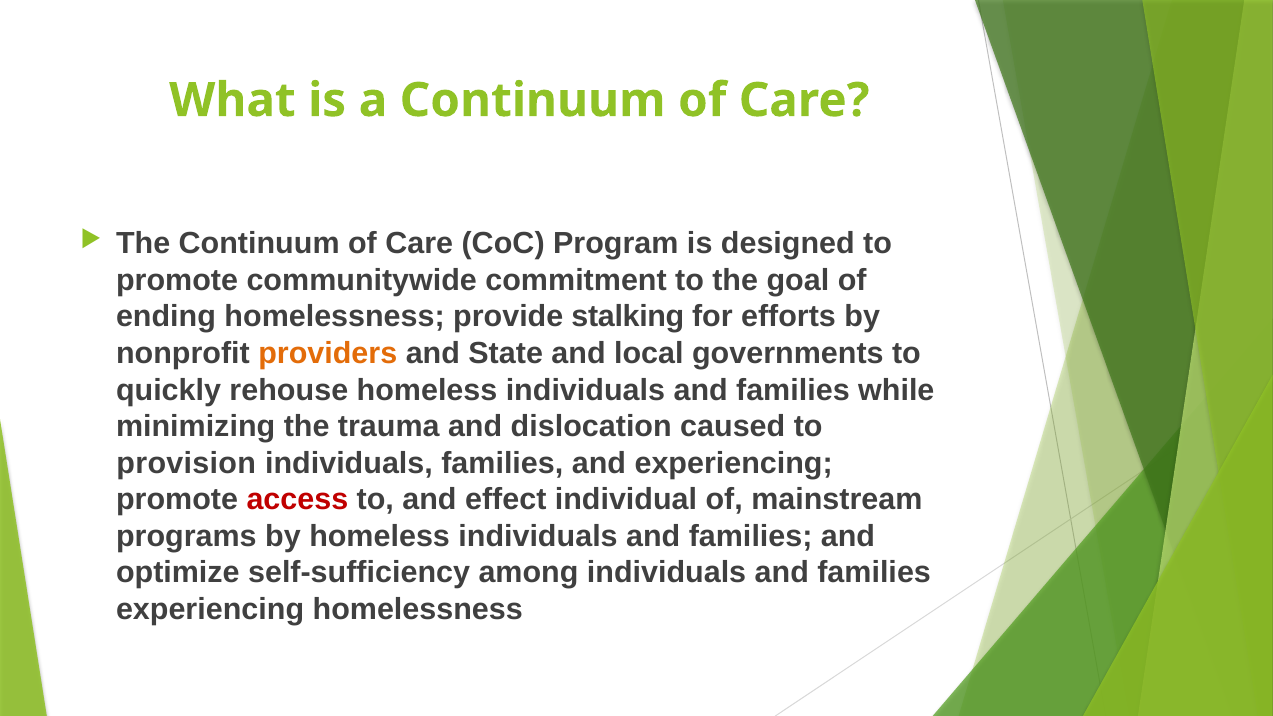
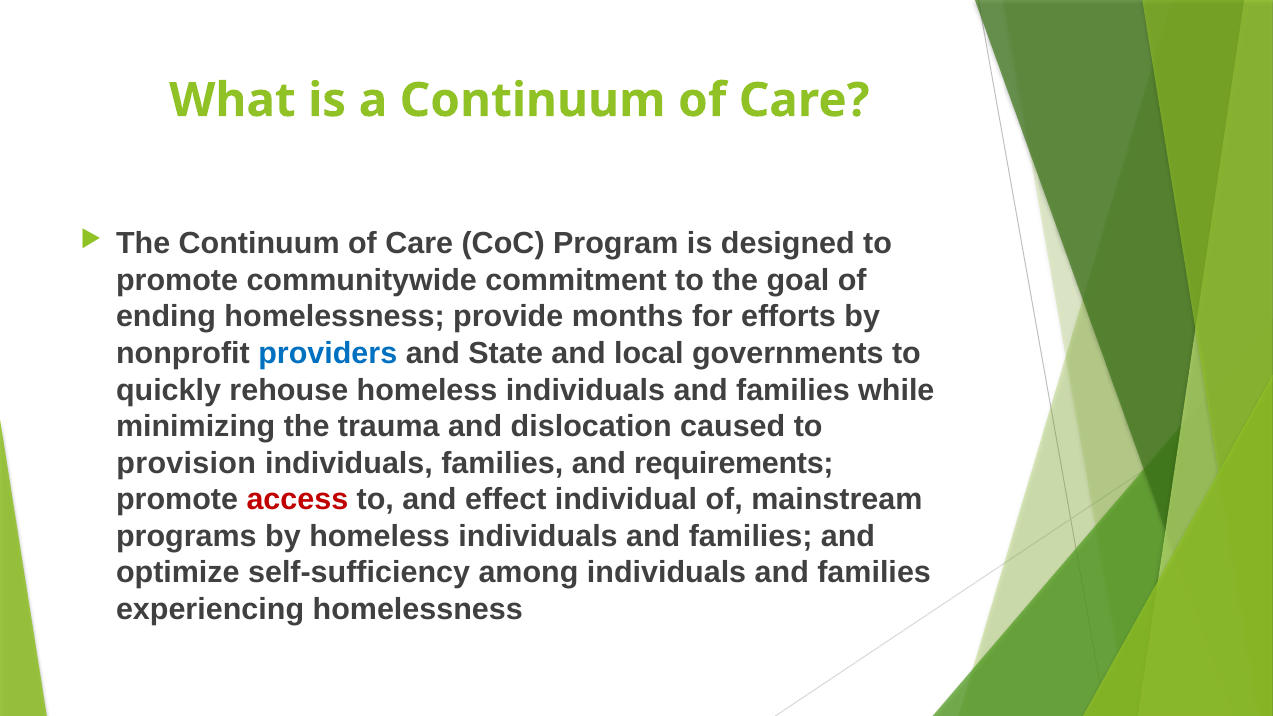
stalking: stalking -> months (628, 317)
providers colour: orange -> blue (328, 354)
and experiencing: experiencing -> requirements (734, 463)
